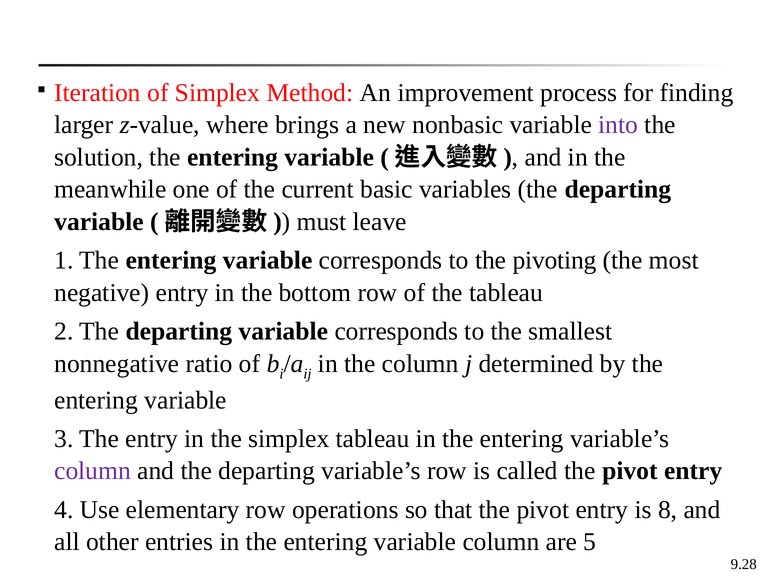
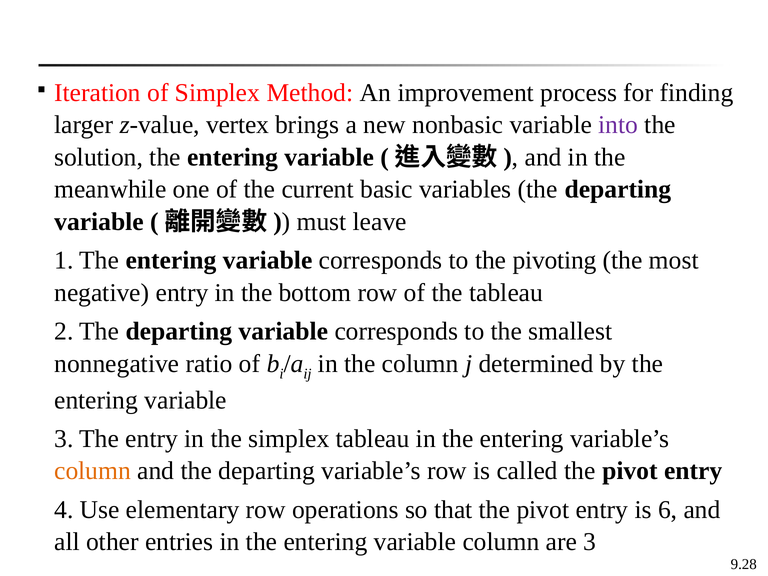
where: where -> vertex (238, 125)
column colour: purple -> orange (93, 471)
8: 8 -> 6 (668, 510)
are 5: 5 -> 3 (590, 542)
